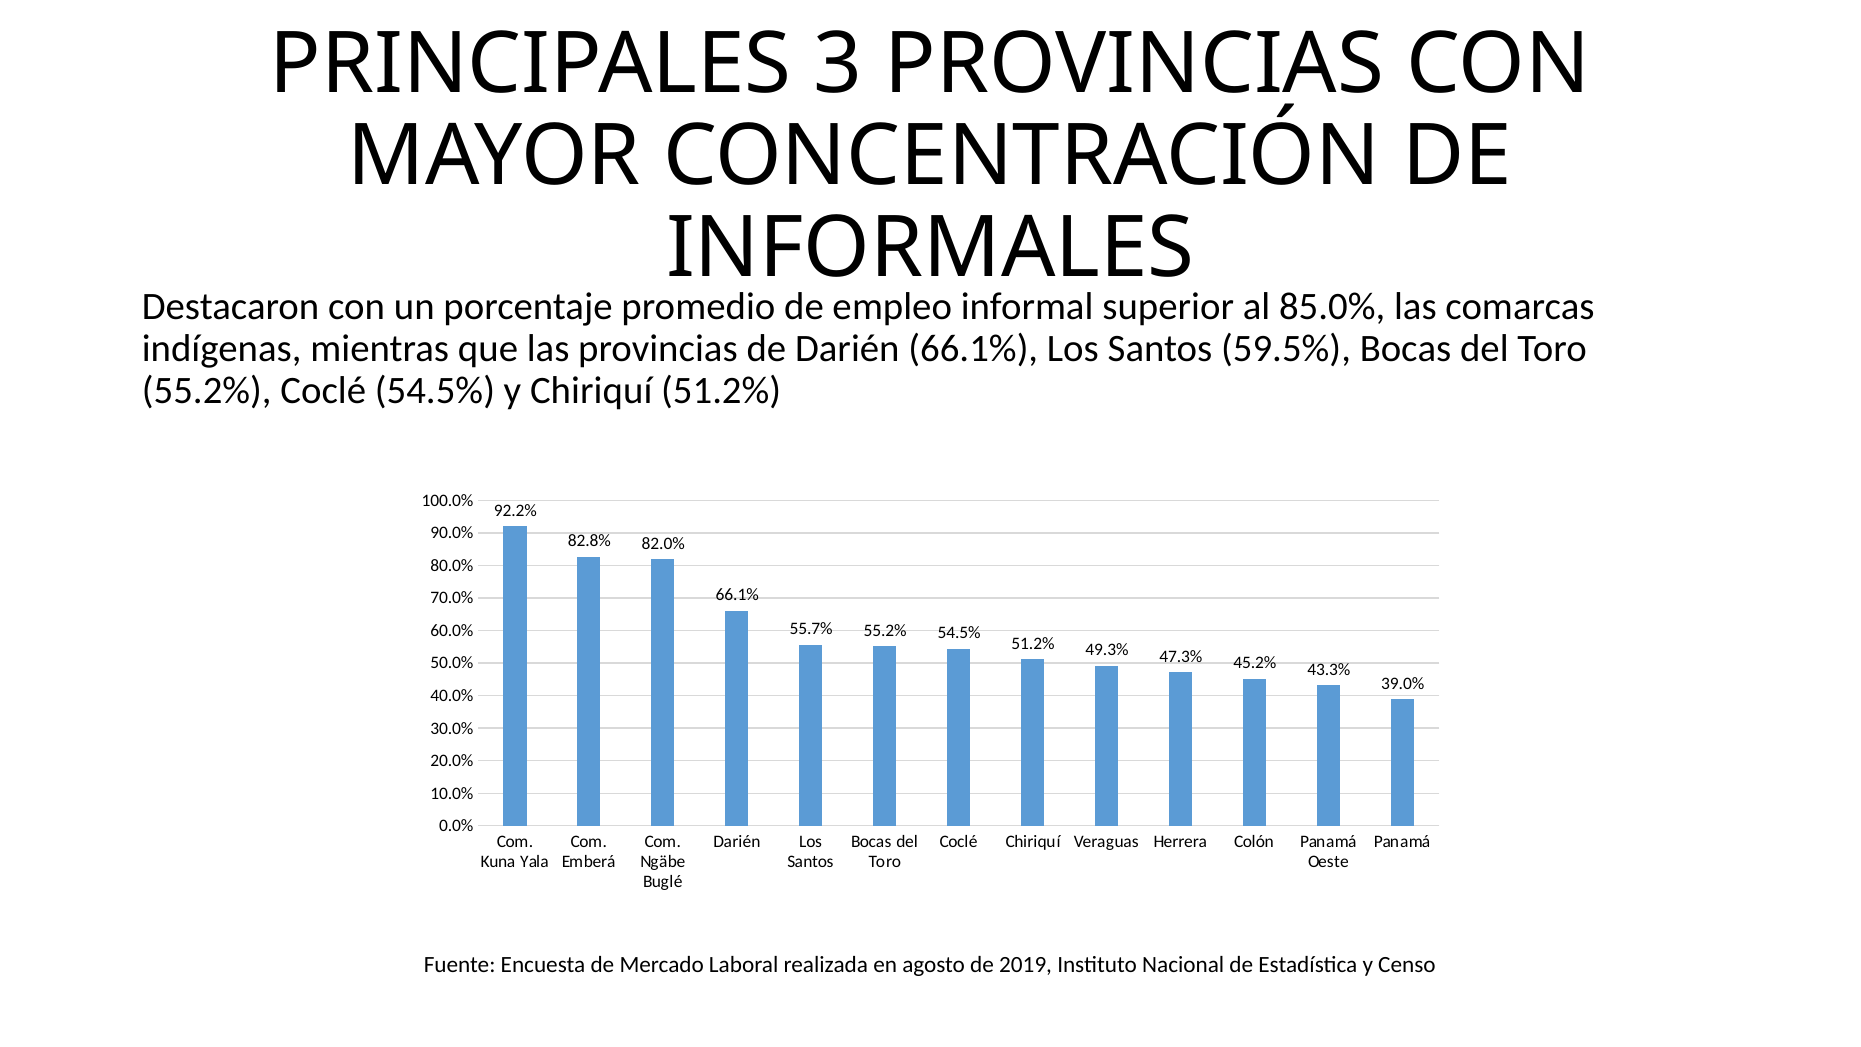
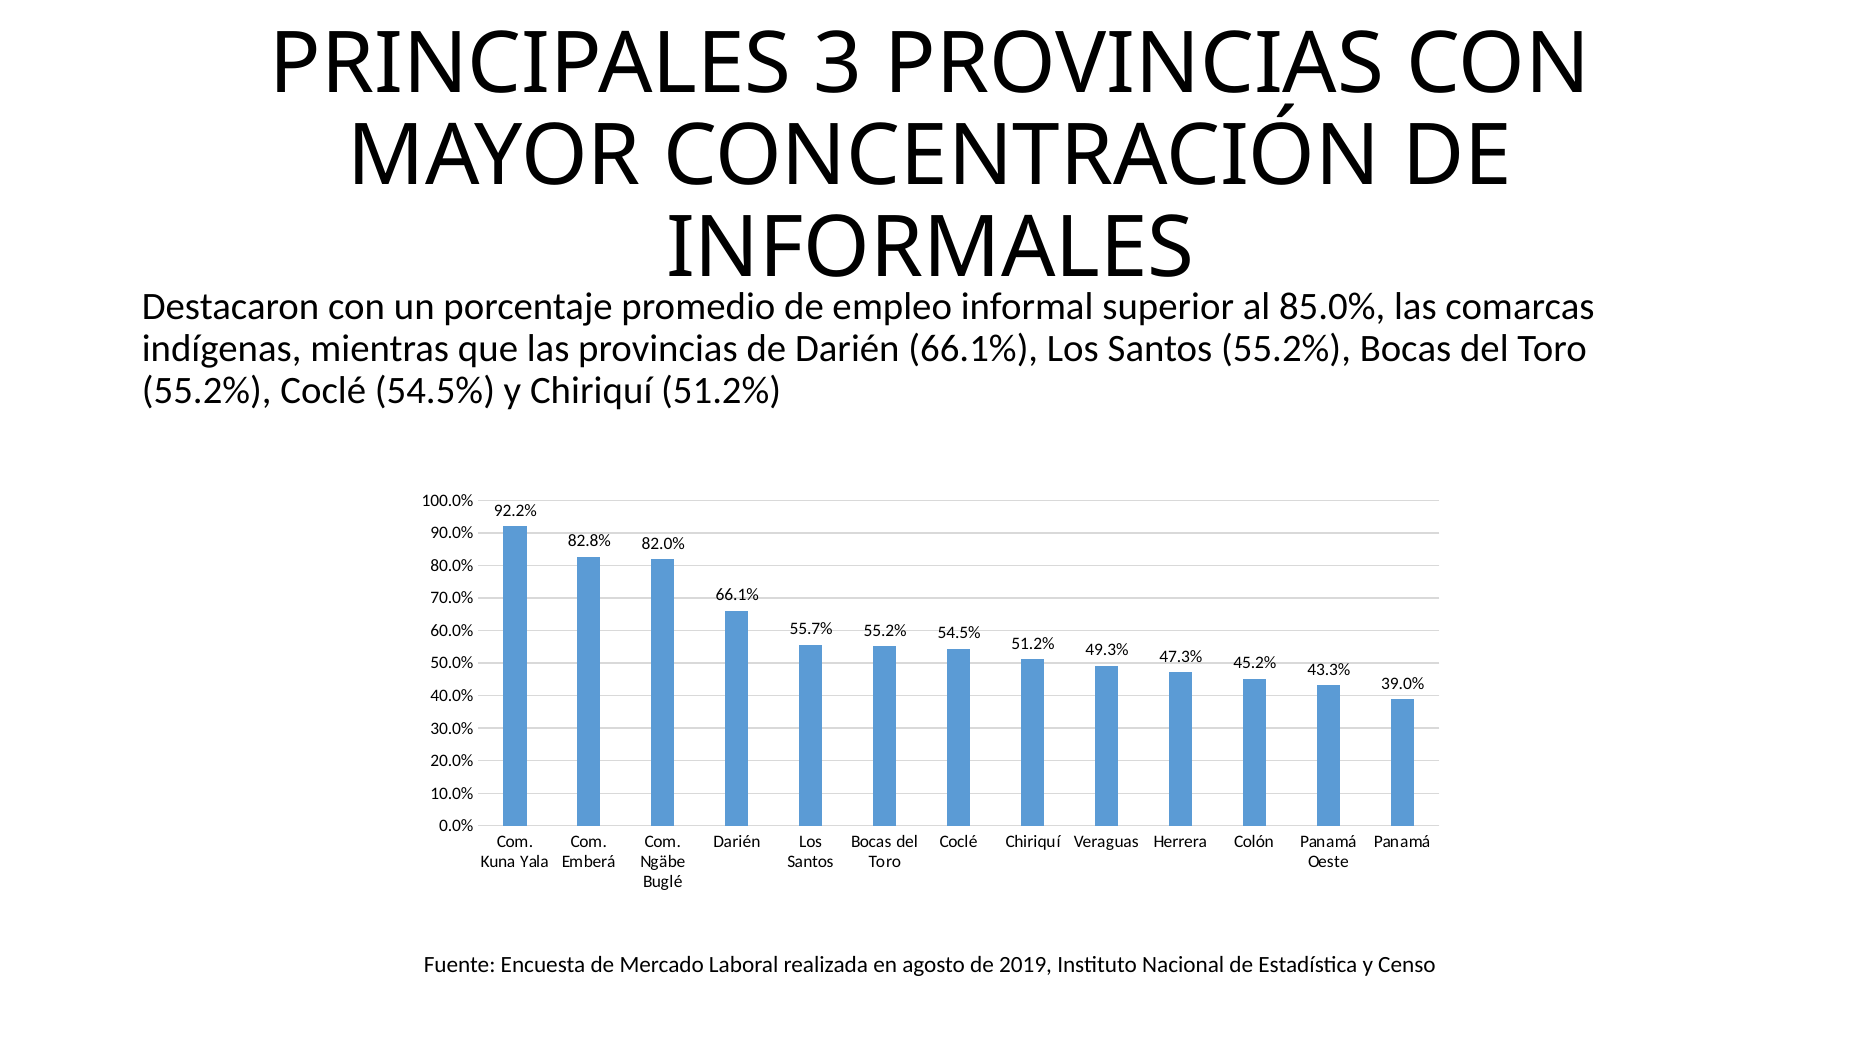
Santos 59.5%: 59.5% -> 55.2% (1286, 348)
